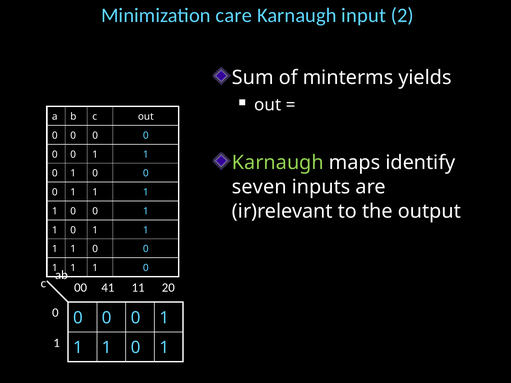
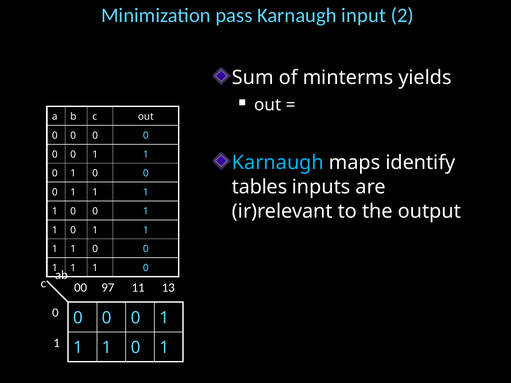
care: care -> pass (234, 15)
Karnaugh colour: light green -> light blue (278, 163)
seven: seven -> tables (259, 187)
41: 41 -> 97 (108, 288)
20: 20 -> 13 (168, 288)
